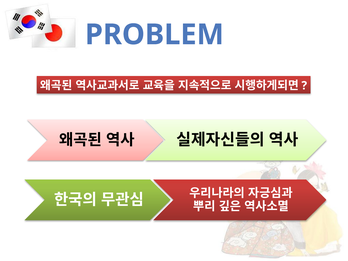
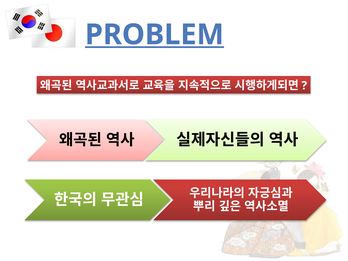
PROBLEM underline: none -> present (154, 35)
